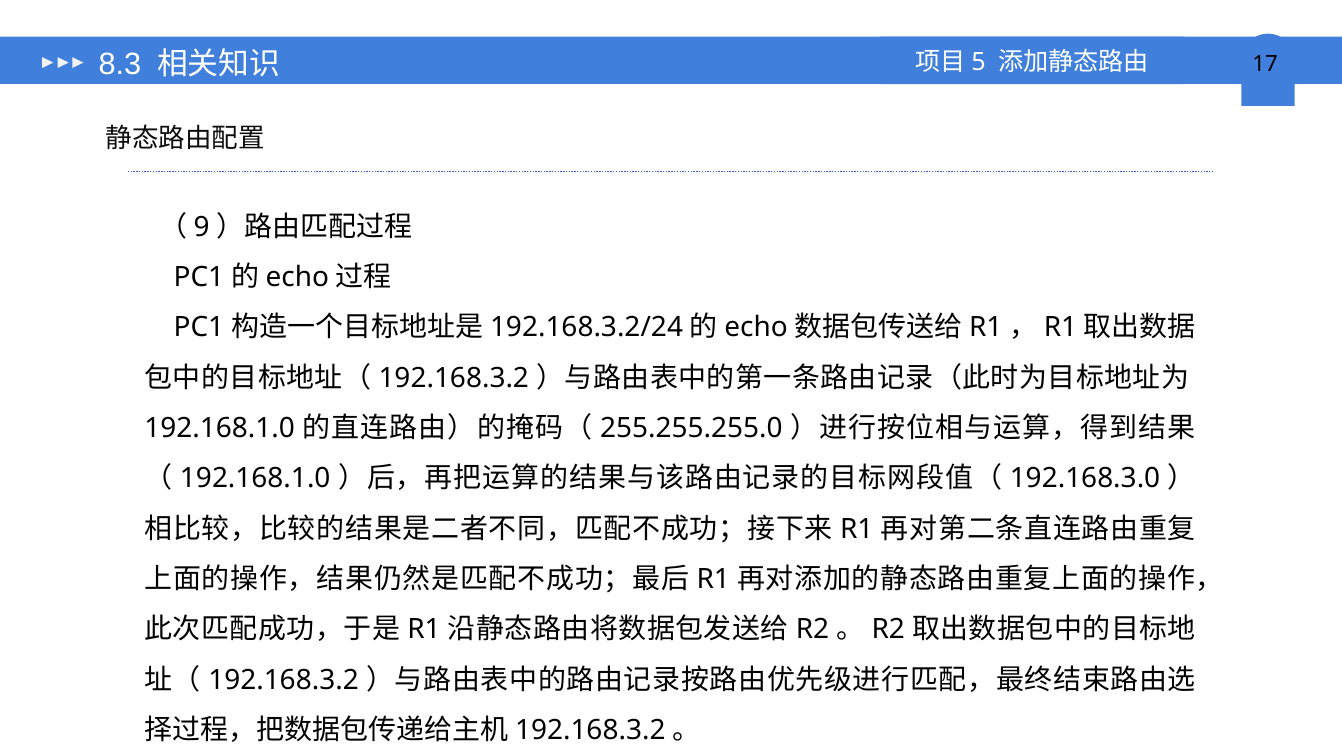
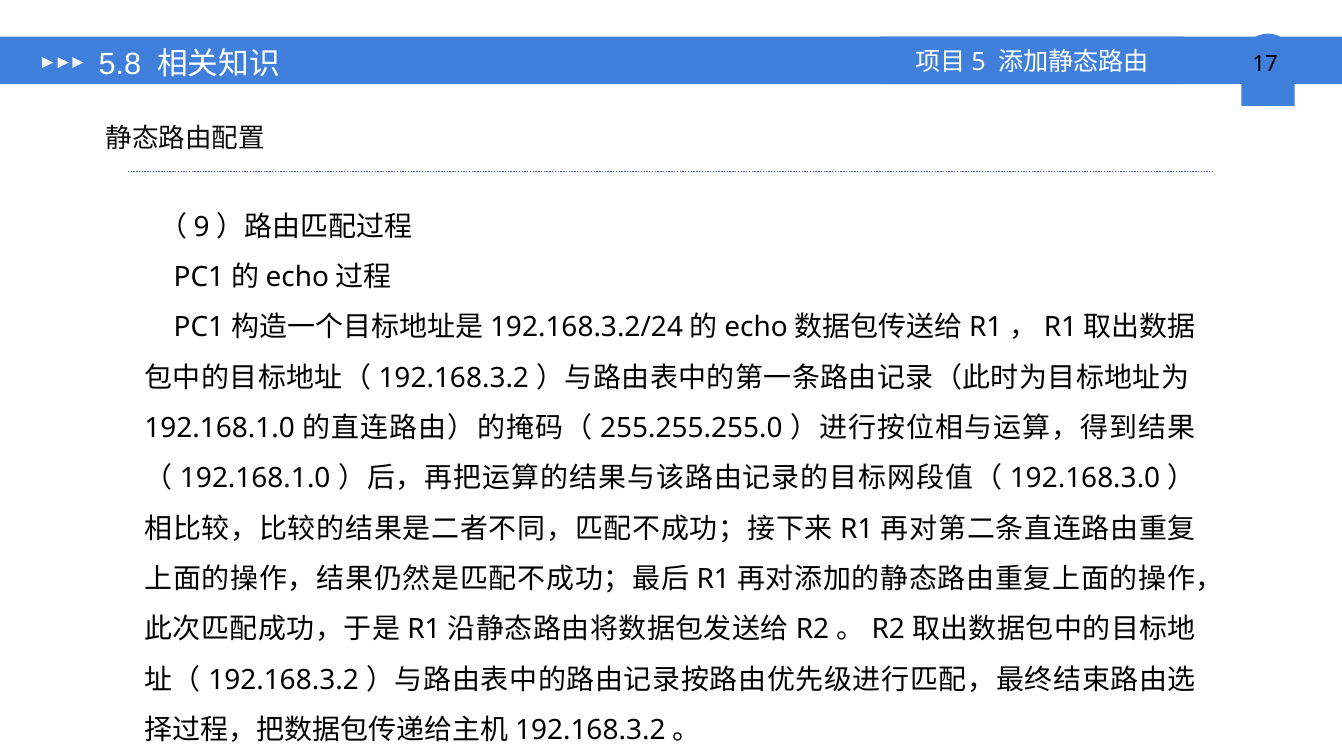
8.3: 8.3 -> 5.8 (120, 64)
